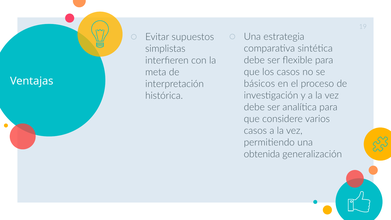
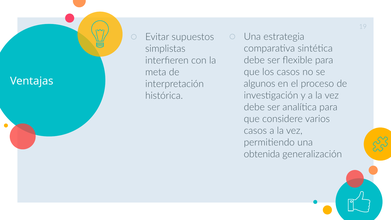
básicos: básicos -> algunos (260, 84)
